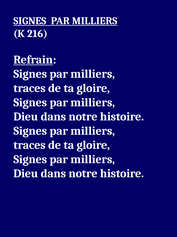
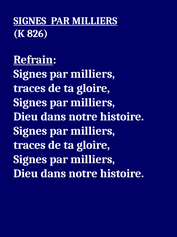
216: 216 -> 826 (38, 33)
